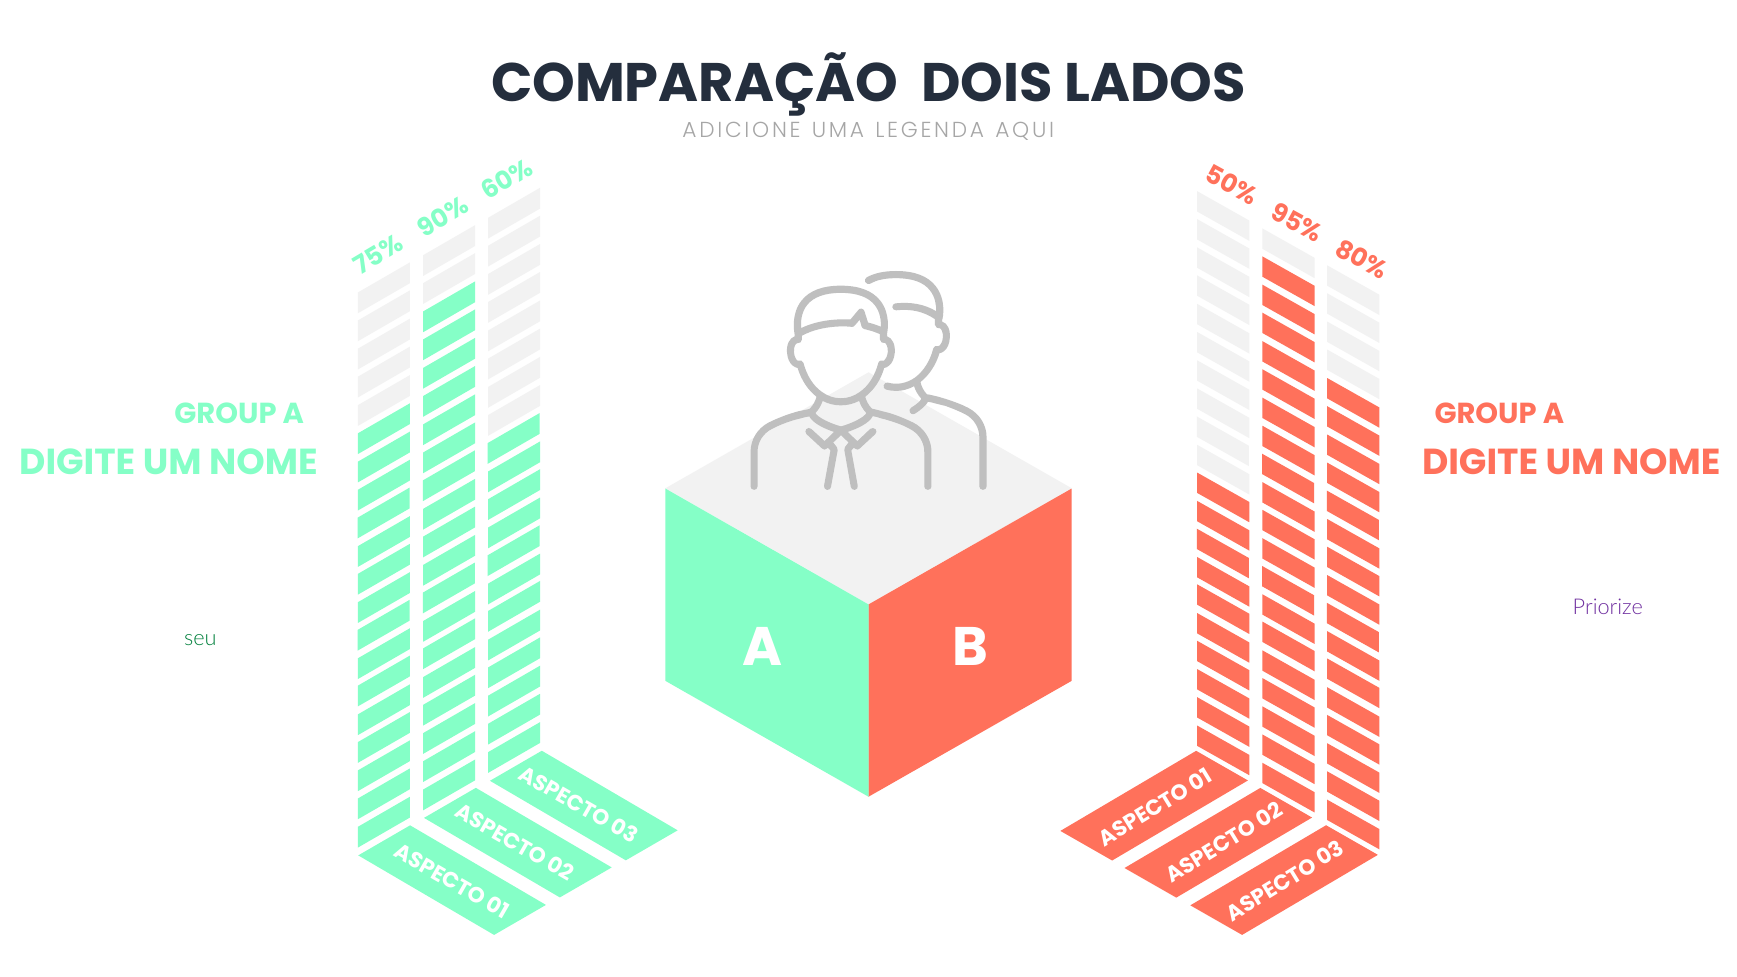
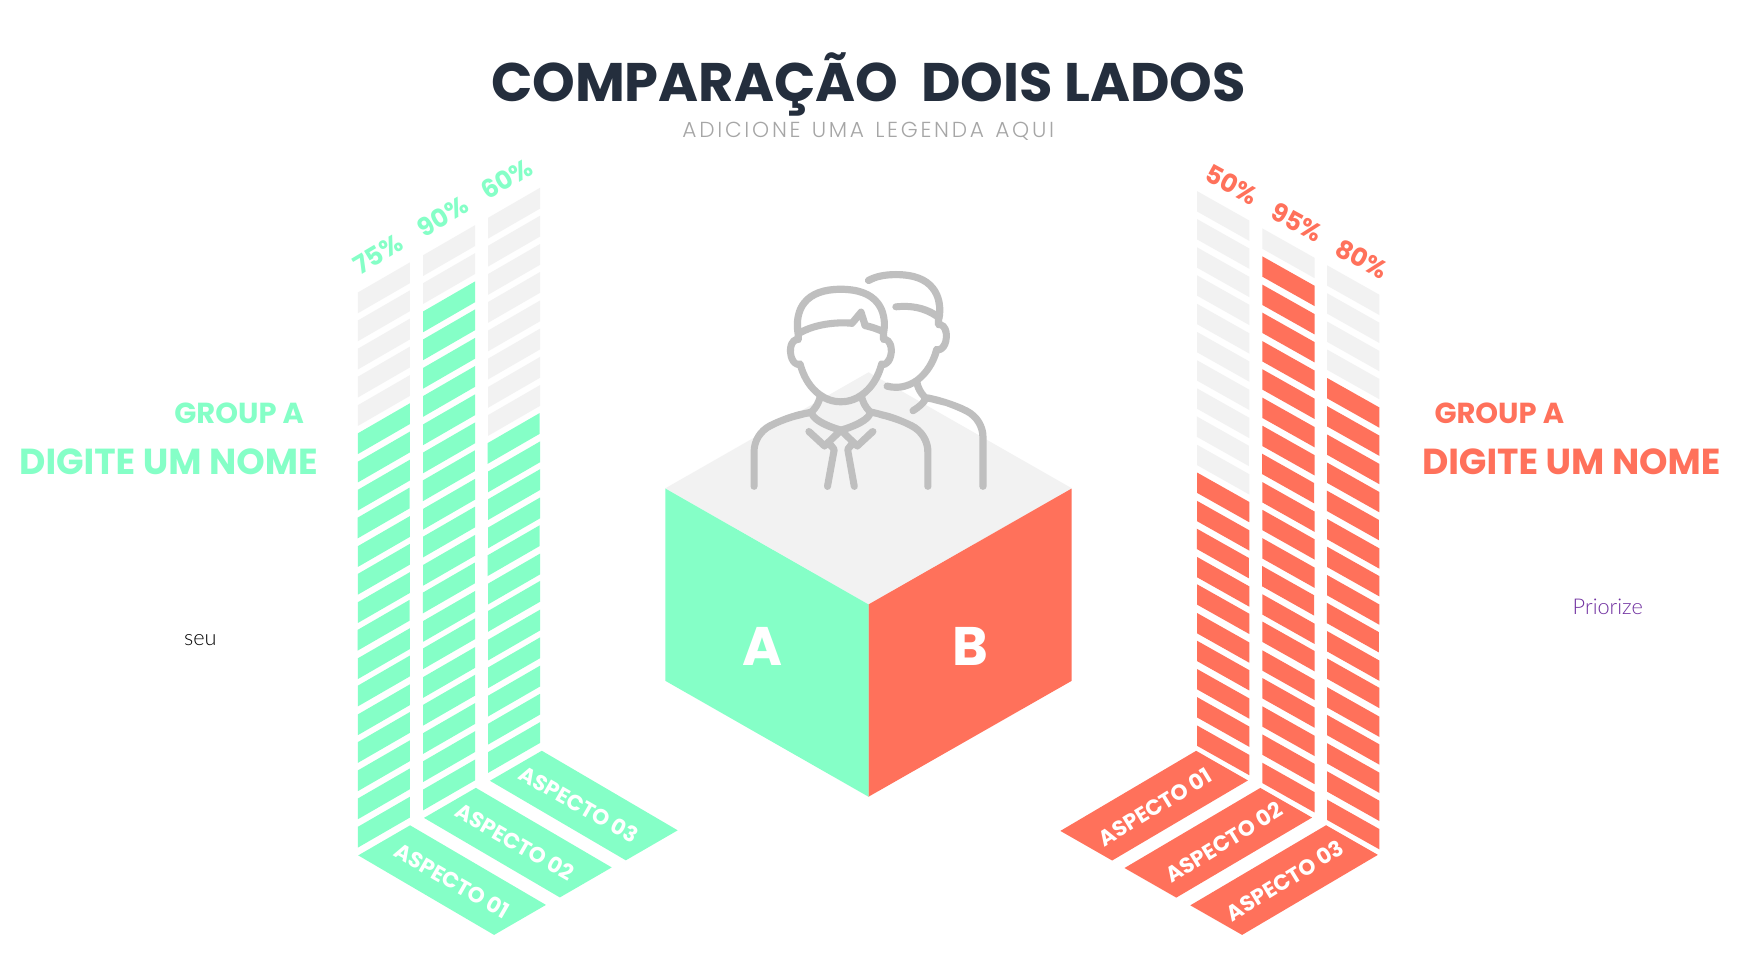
seu colour: green -> black (200, 639)
